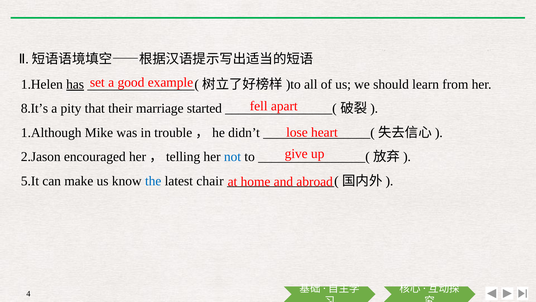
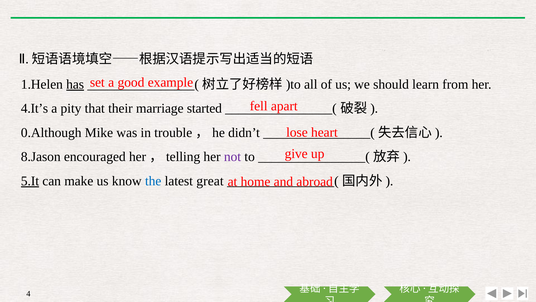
8.It’s: 8.It’s -> 4.It’s (34, 108)
1.Although: 1.Although -> 0.Although (51, 133)
2.Jason: 2.Jason -> 8.Jason (41, 157)
not colour: blue -> purple (232, 157)
5.It underline: none -> present (30, 181)
chair: chair -> great (210, 181)
